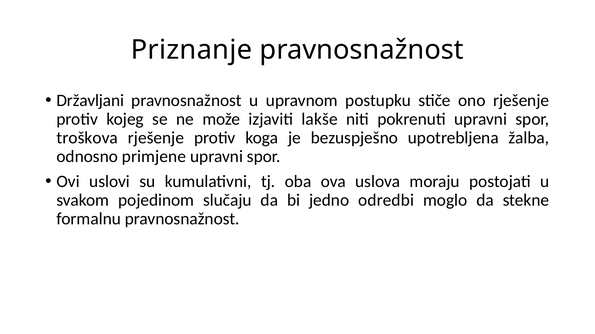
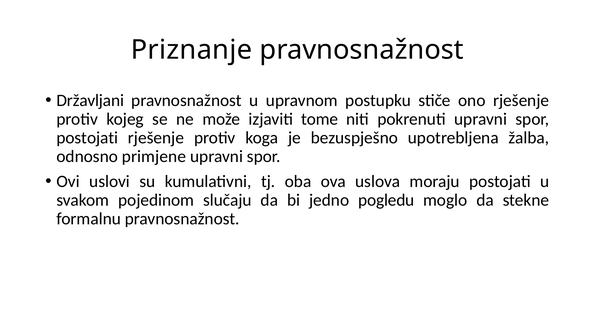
lakše: lakše -> tome (320, 119)
troškova: troškova -> postojati (87, 138)
odredbi: odredbi -> pogledu (386, 201)
